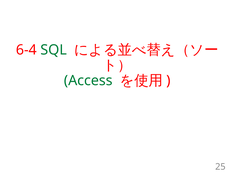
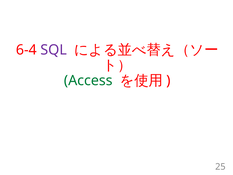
SQL colour: green -> purple (54, 50)
